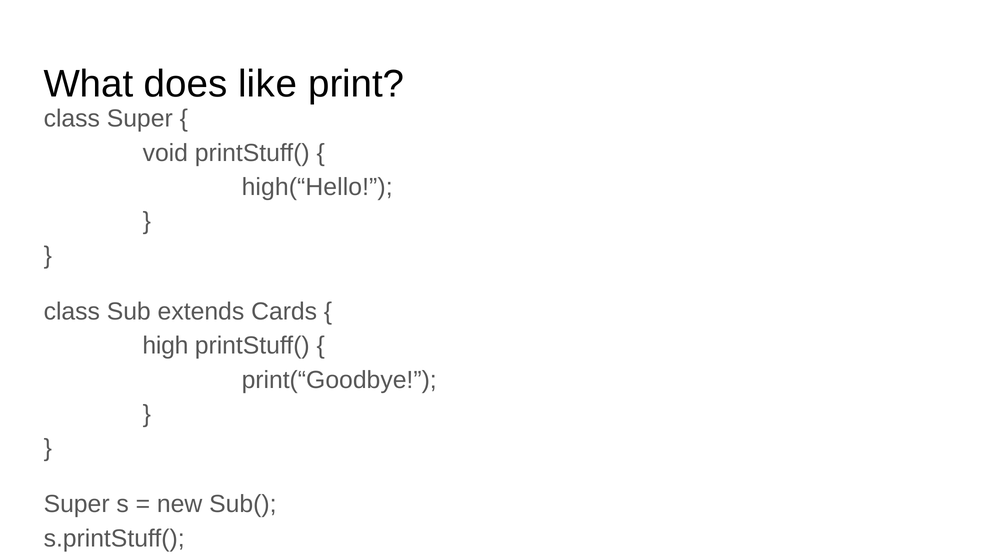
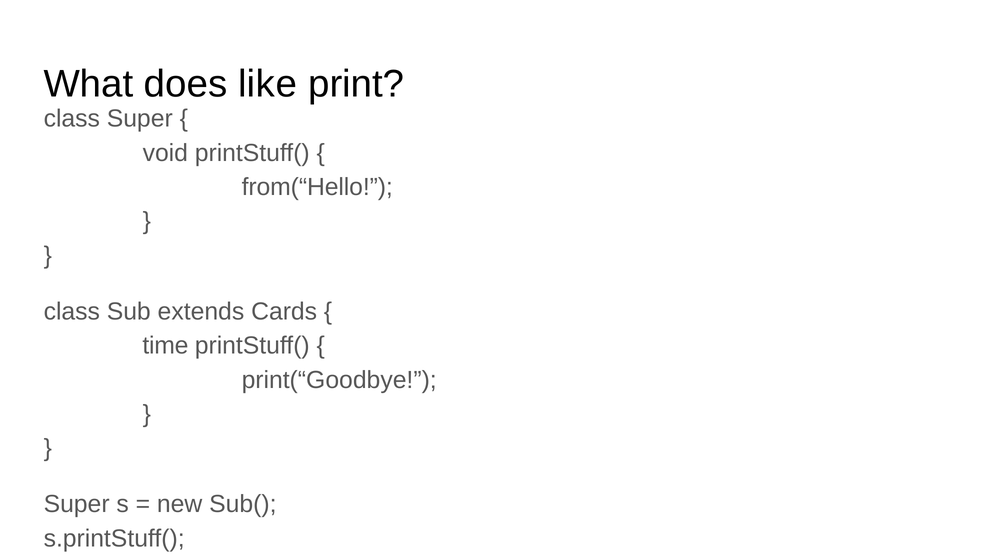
high(“Hello: high(“Hello -> from(“Hello (317, 187)
high: high -> time (165, 346)
